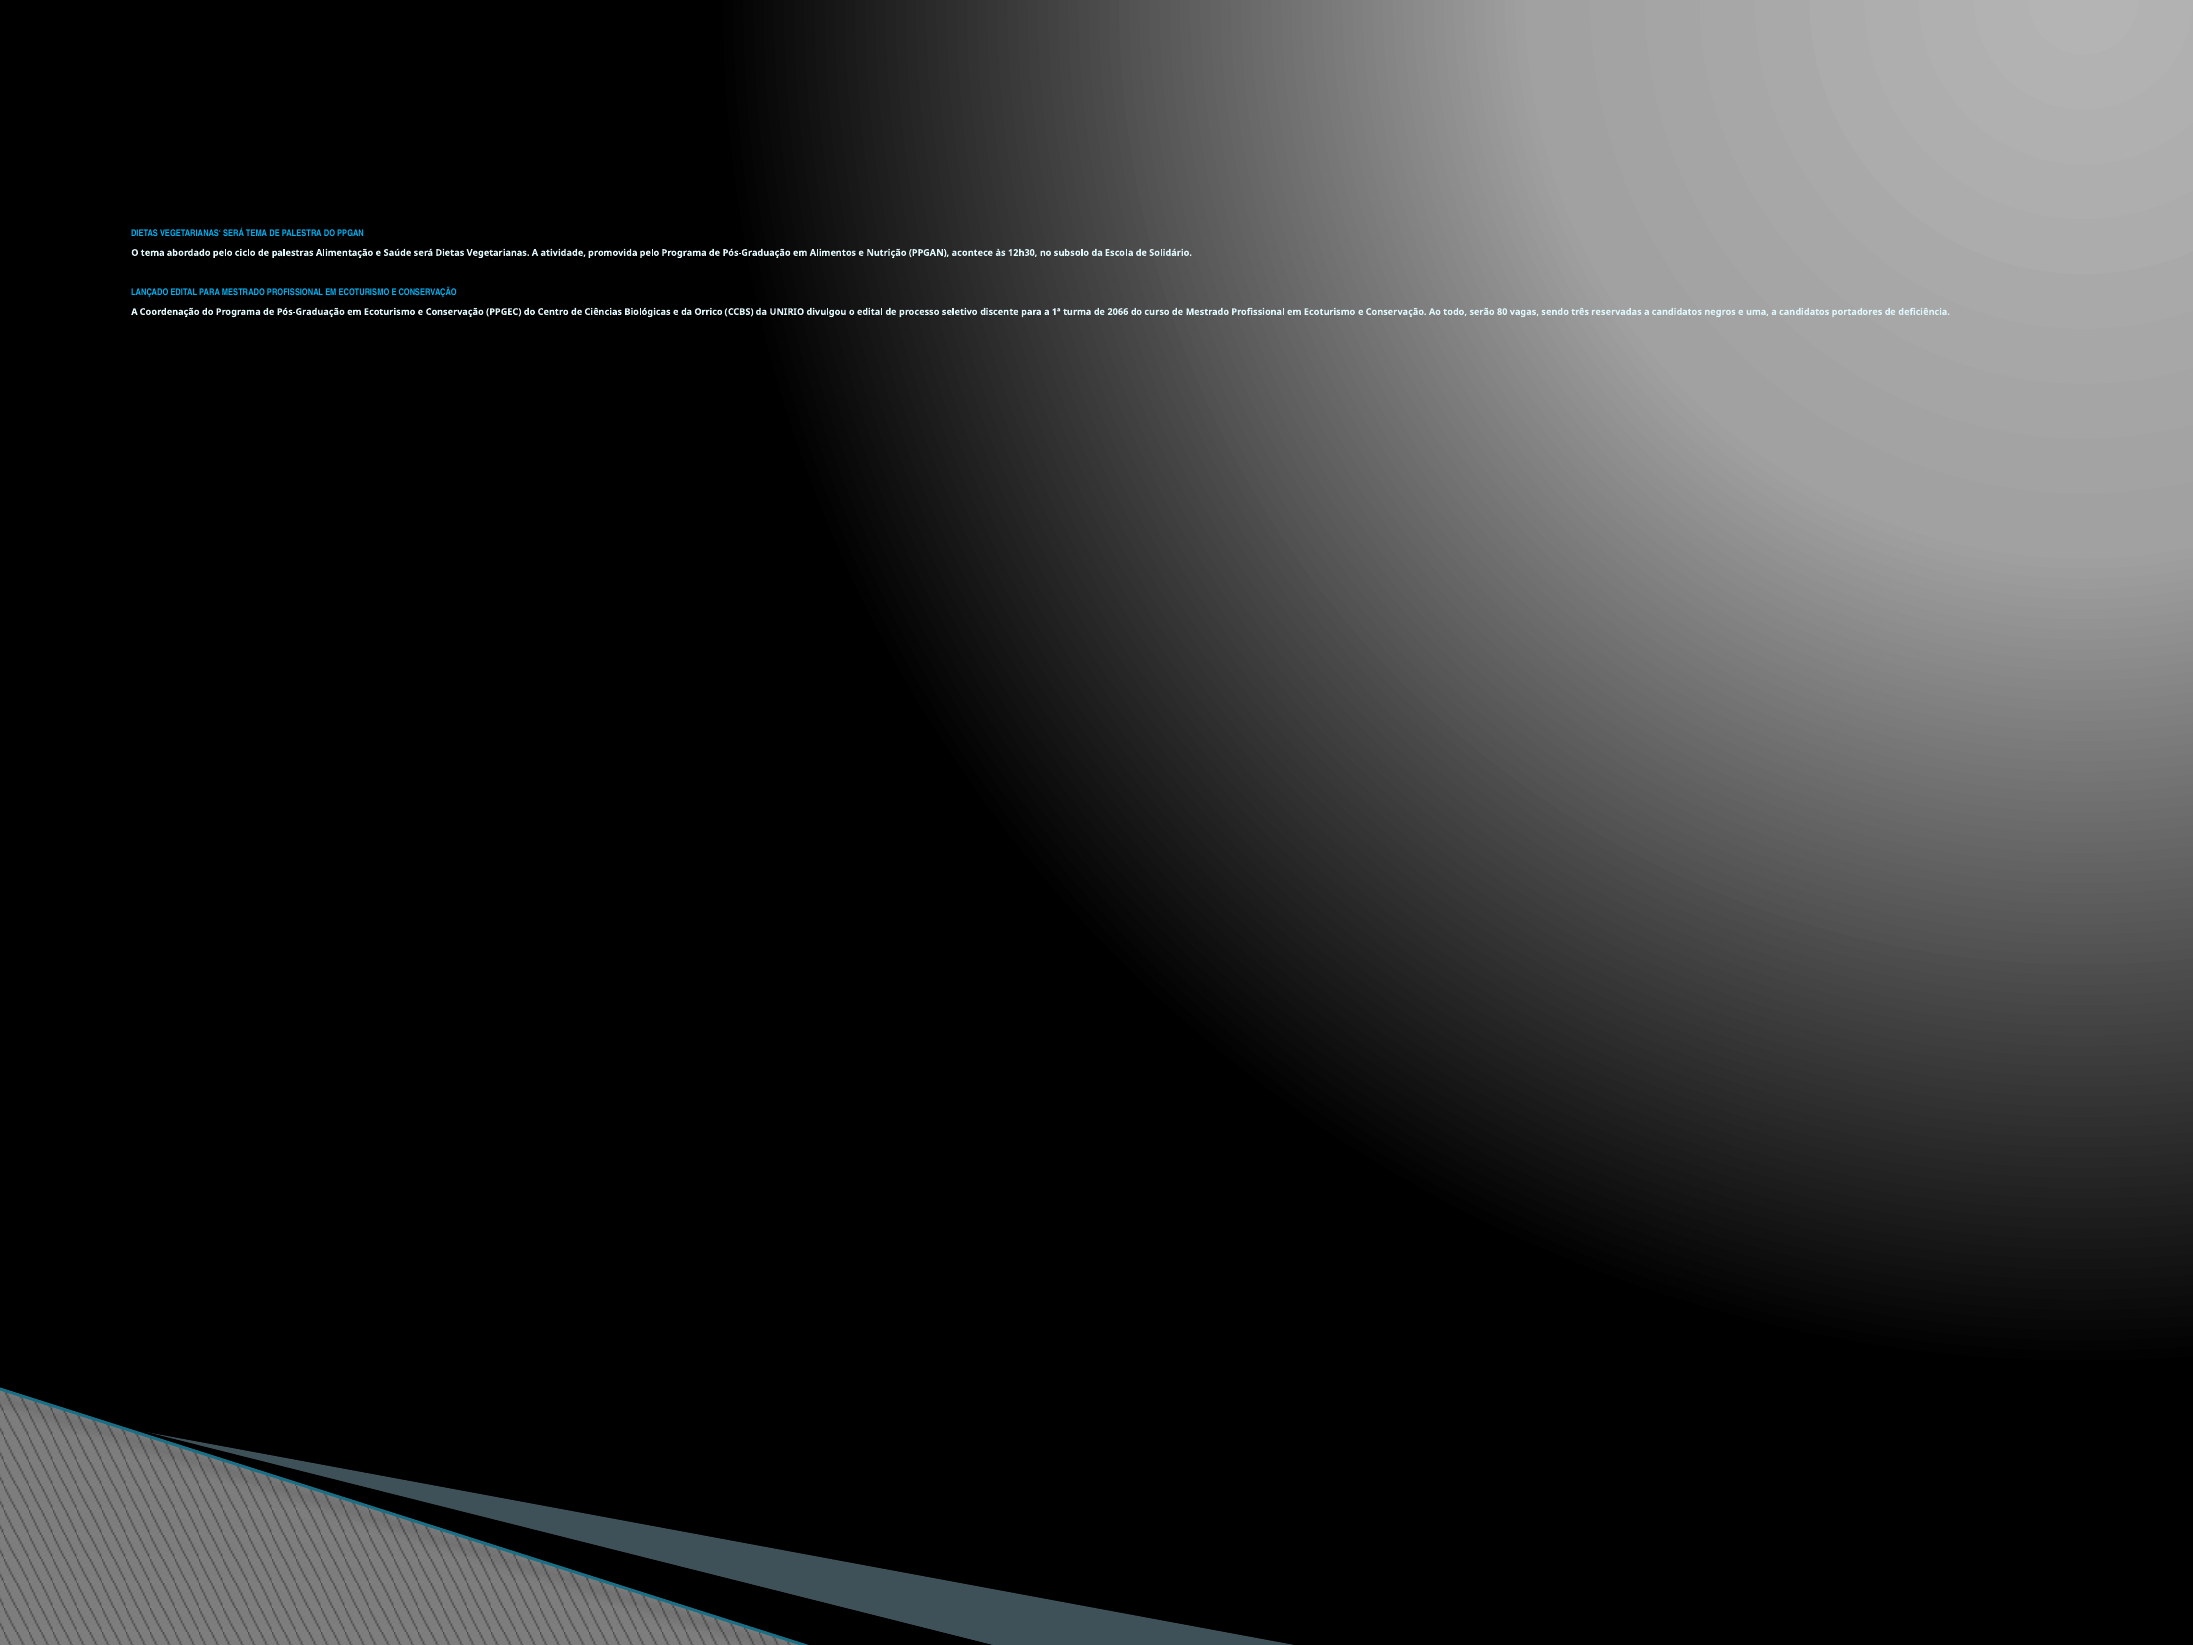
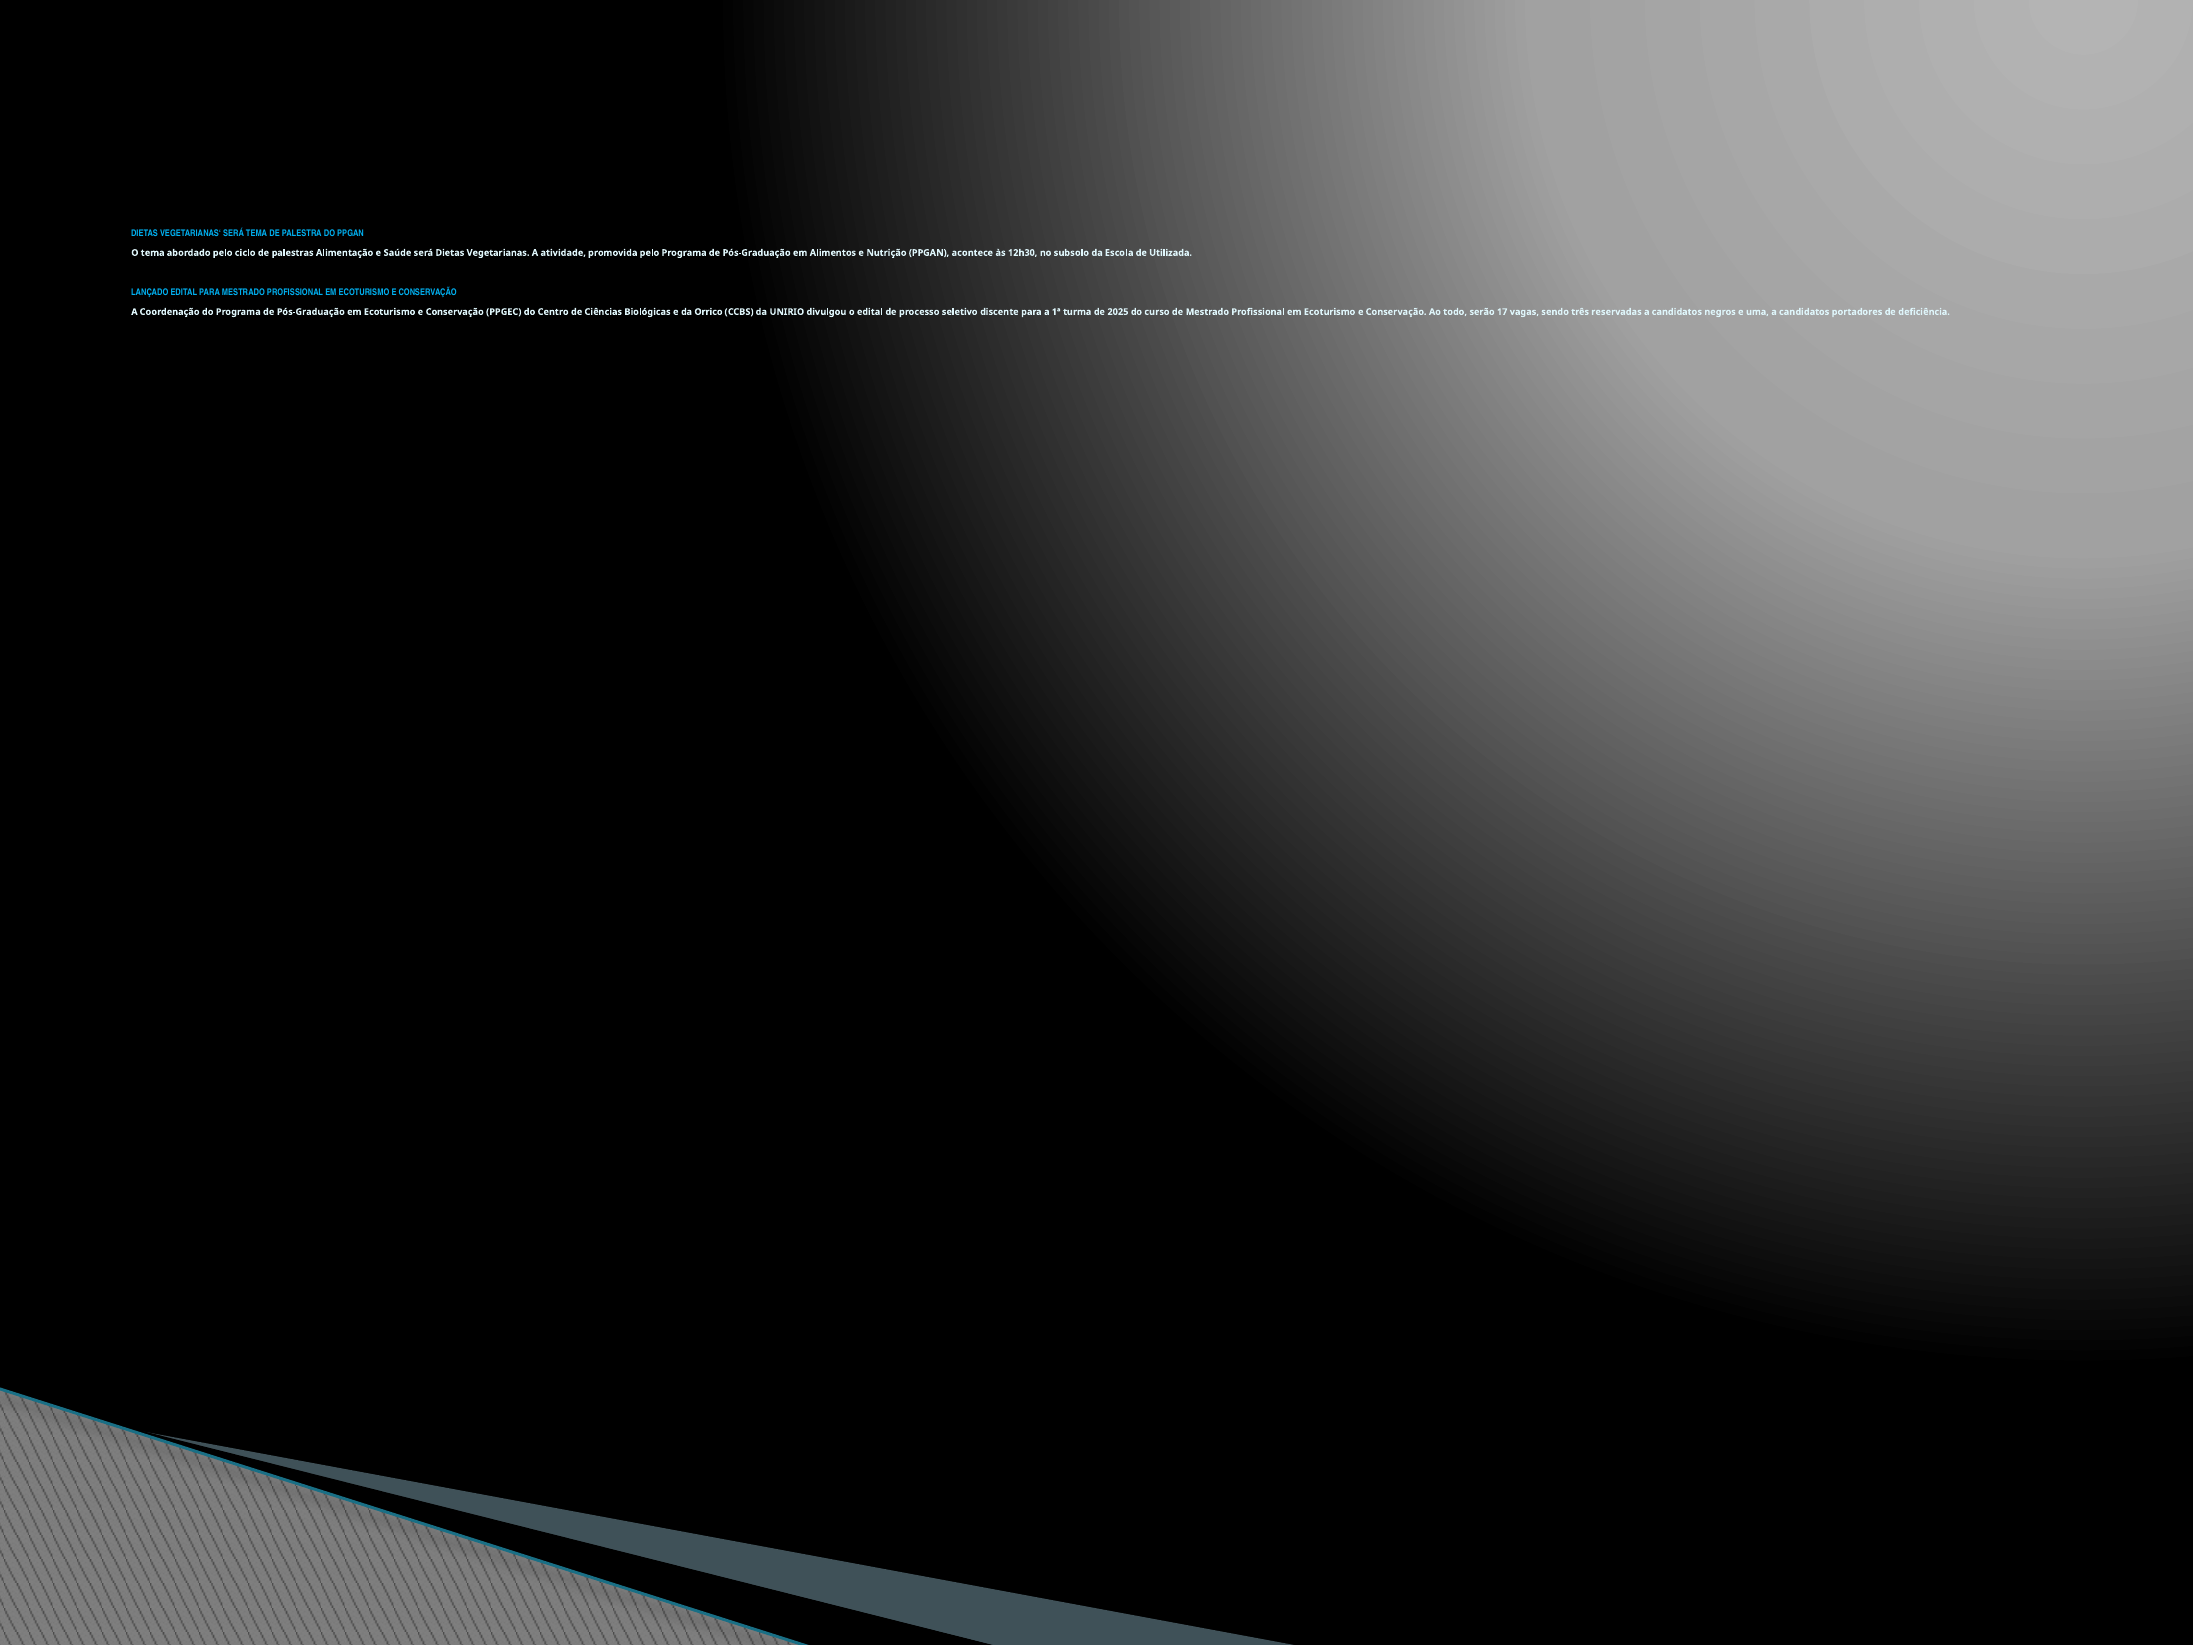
Solidário: Solidário -> Utilizada (1171, 253)
2066: 2066 -> 2025 (1118, 312)
80: 80 -> 17 (1502, 312)
